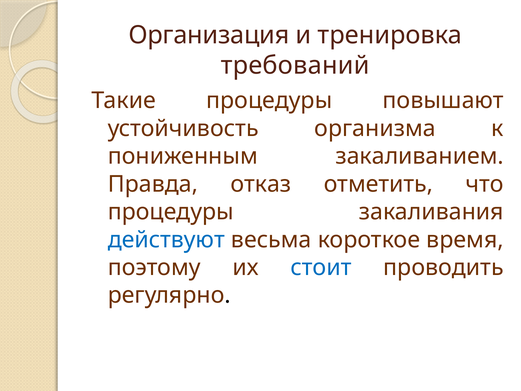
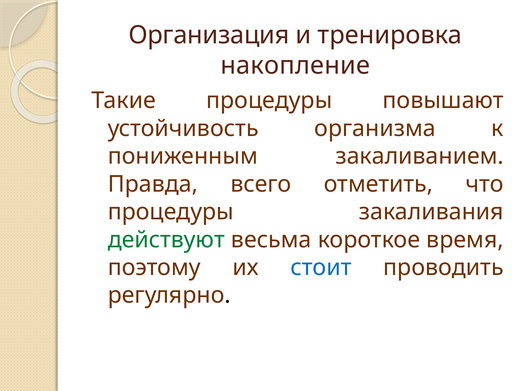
требований: требований -> накопление (295, 66)
отказ: отказ -> всего (261, 184)
действуют colour: blue -> green (166, 240)
